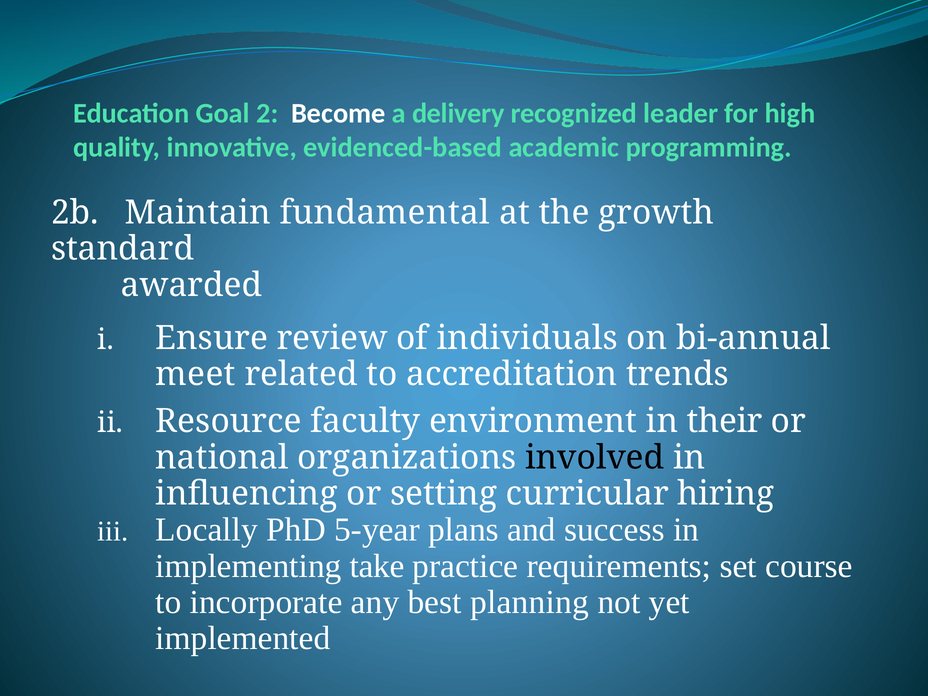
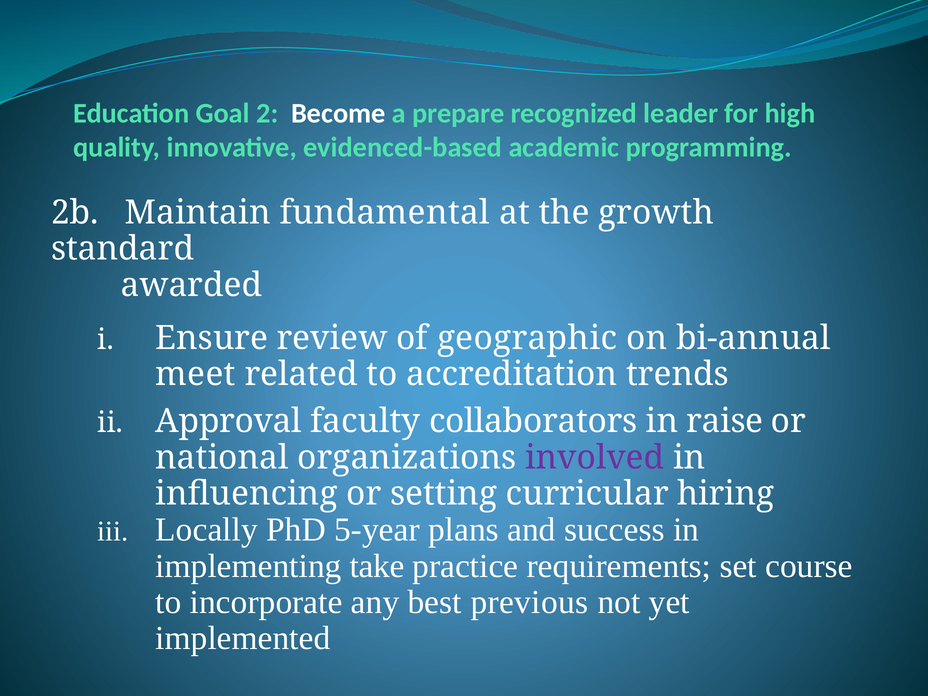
delivery: delivery -> prepare (458, 113)
individuals: individuals -> geographic (527, 338)
Resource: Resource -> Approval (229, 421)
environment: environment -> collaborators (533, 421)
their: their -> raise (725, 421)
involved colour: black -> purple (595, 457)
planning: planning -> previous (529, 602)
